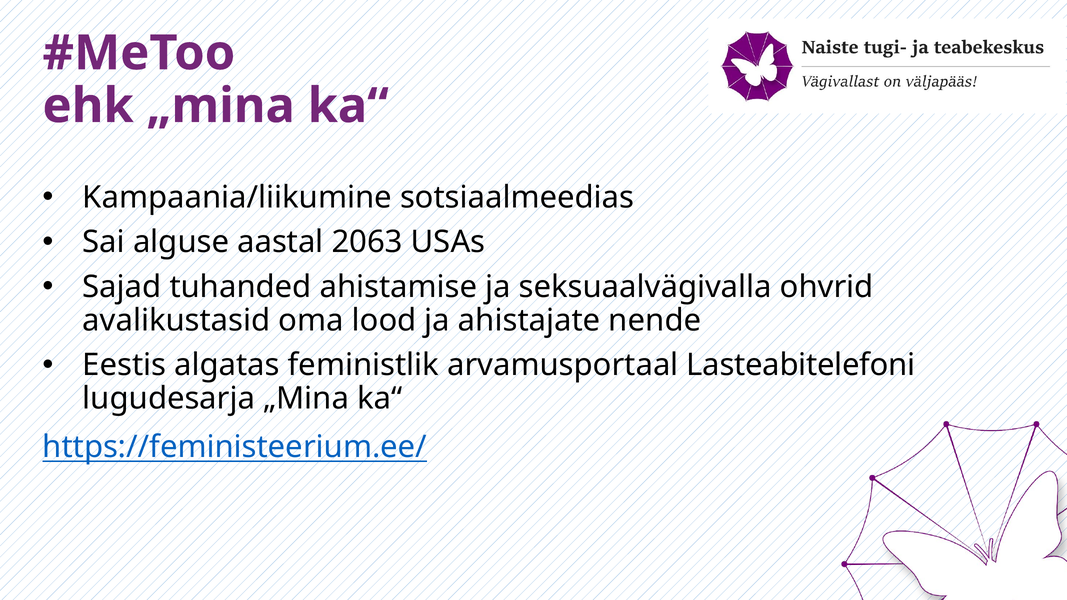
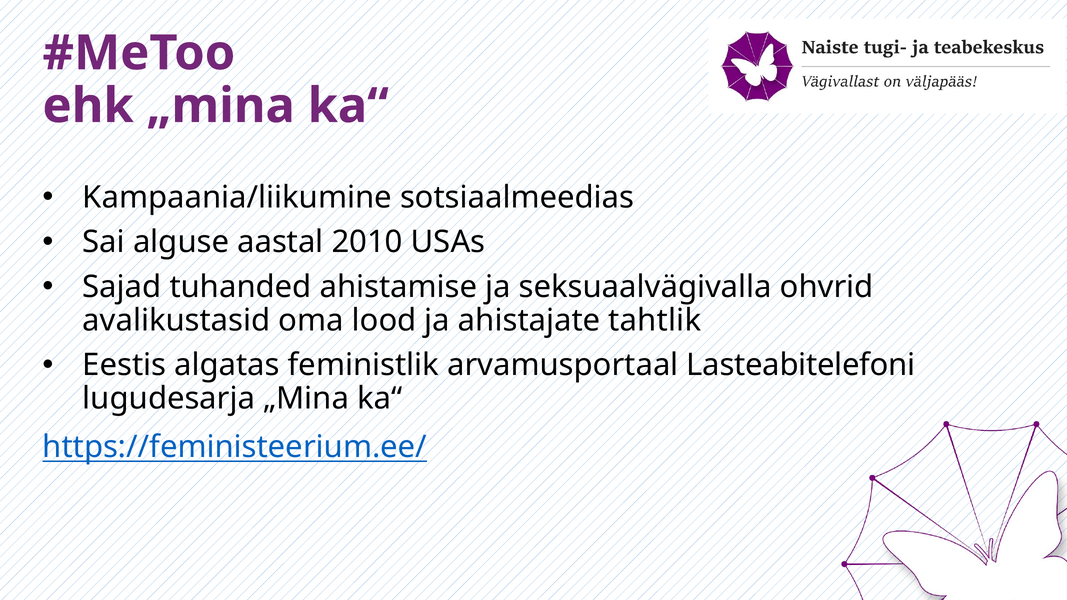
2063: 2063 -> 2010 (367, 242)
nende: nende -> tahtlik (655, 320)
